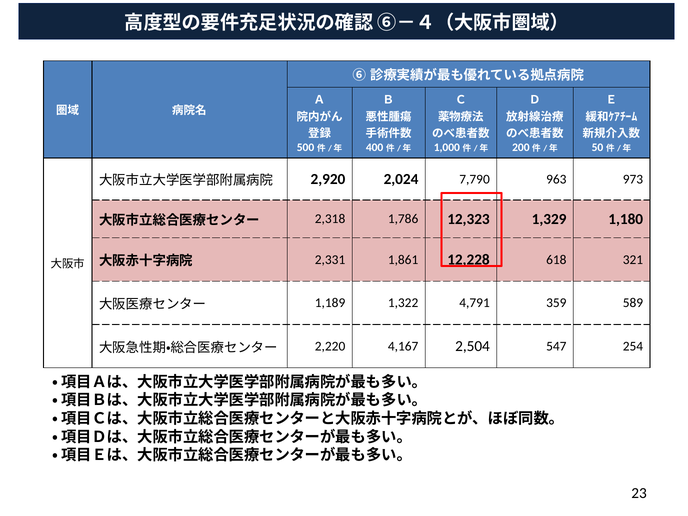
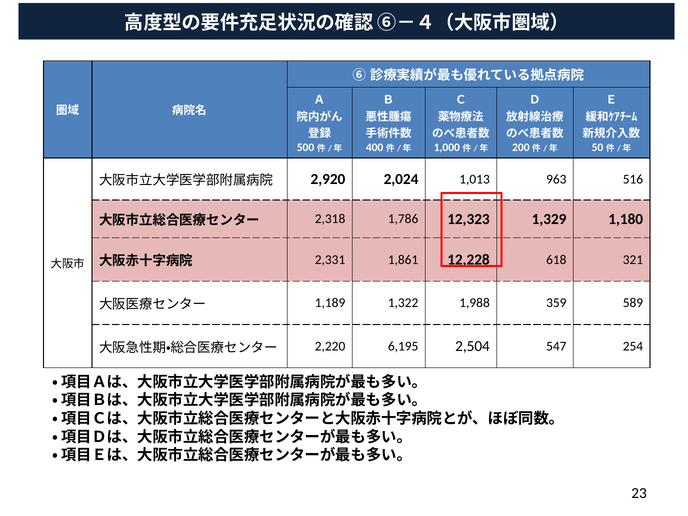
7,790: 7,790 -> 1,013 (475, 179)
973: 973 -> 516 (633, 179)
4,791: 4,791 -> 1,988 (475, 303)
4,167: 4,167 -> 6,195 (403, 346)
